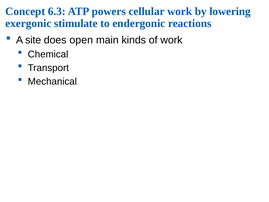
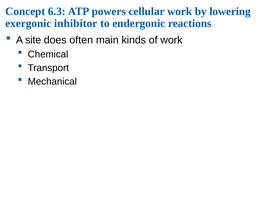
stimulate: stimulate -> inhibitor (76, 23)
open: open -> often (81, 40)
